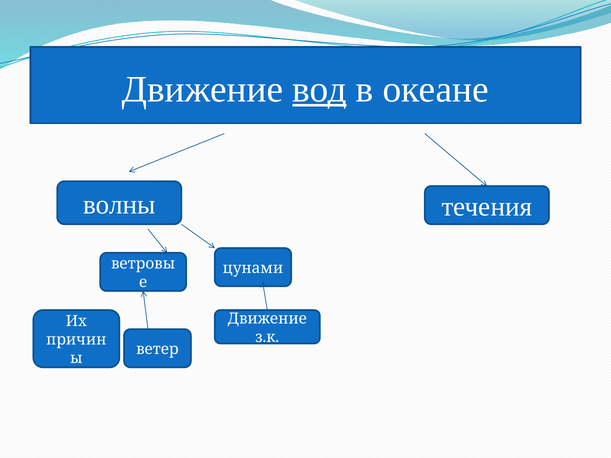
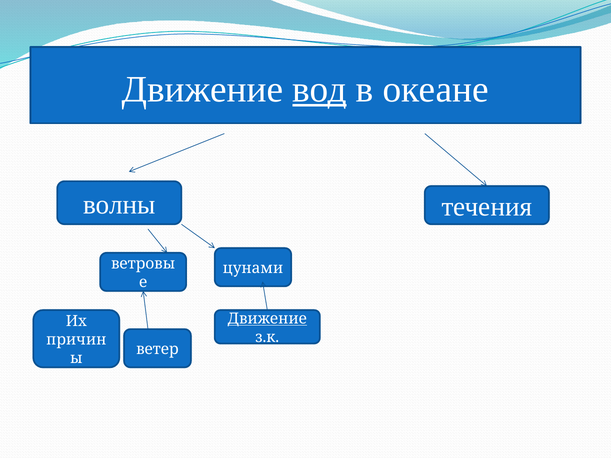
Движение underline: none -> present (267, 319)
